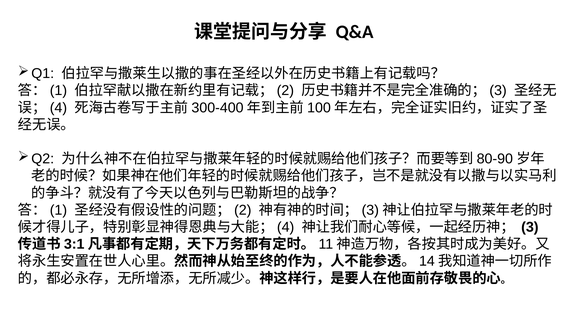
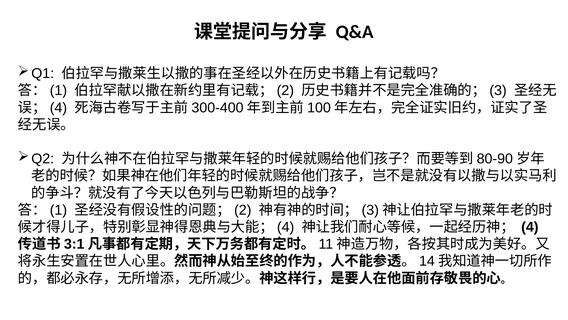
3: 3 -> 4 (530, 227)
